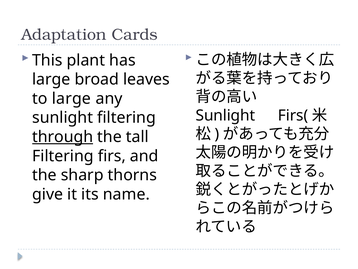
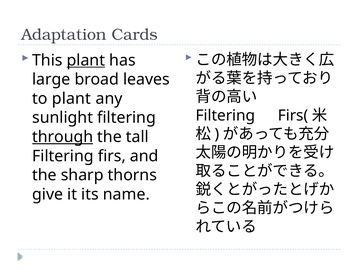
plant underline: none -> present (86, 60)
to large: large -> plant (71, 98)
Sunlight: Sunlight -> Filtering (225, 115)
